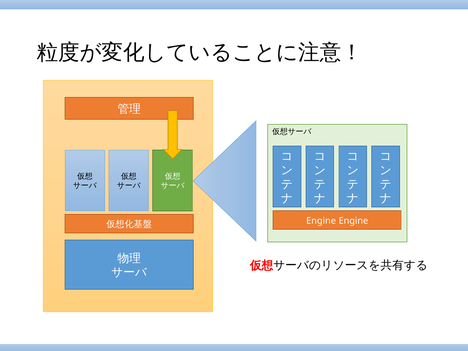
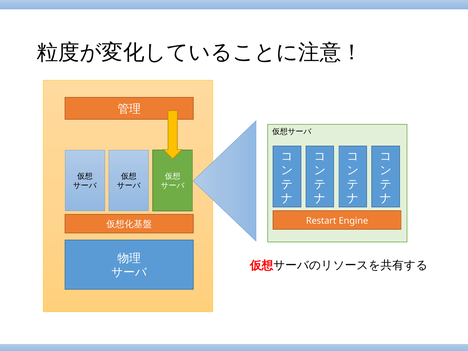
Engine: Engine -> Restart (321, 221)
